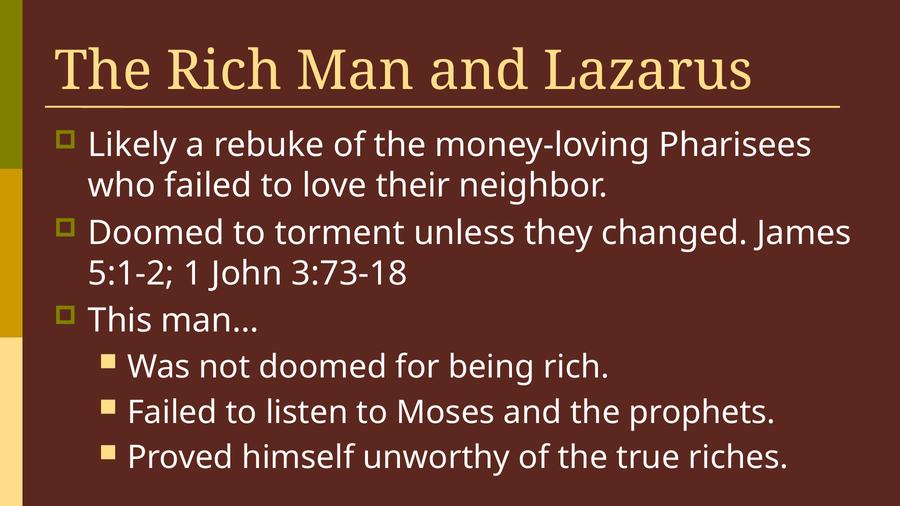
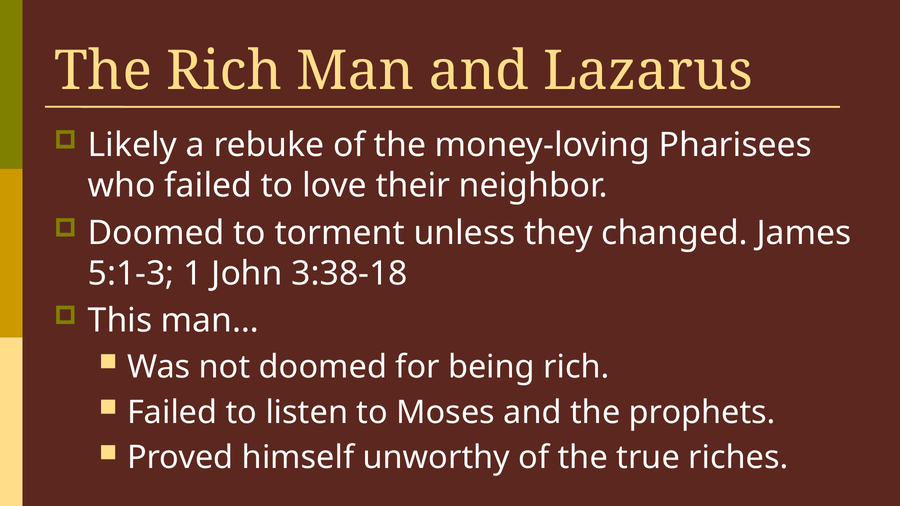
5:1-2: 5:1-2 -> 5:1-3 (131, 274)
3:73-18: 3:73-18 -> 3:38-18 (350, 274)
